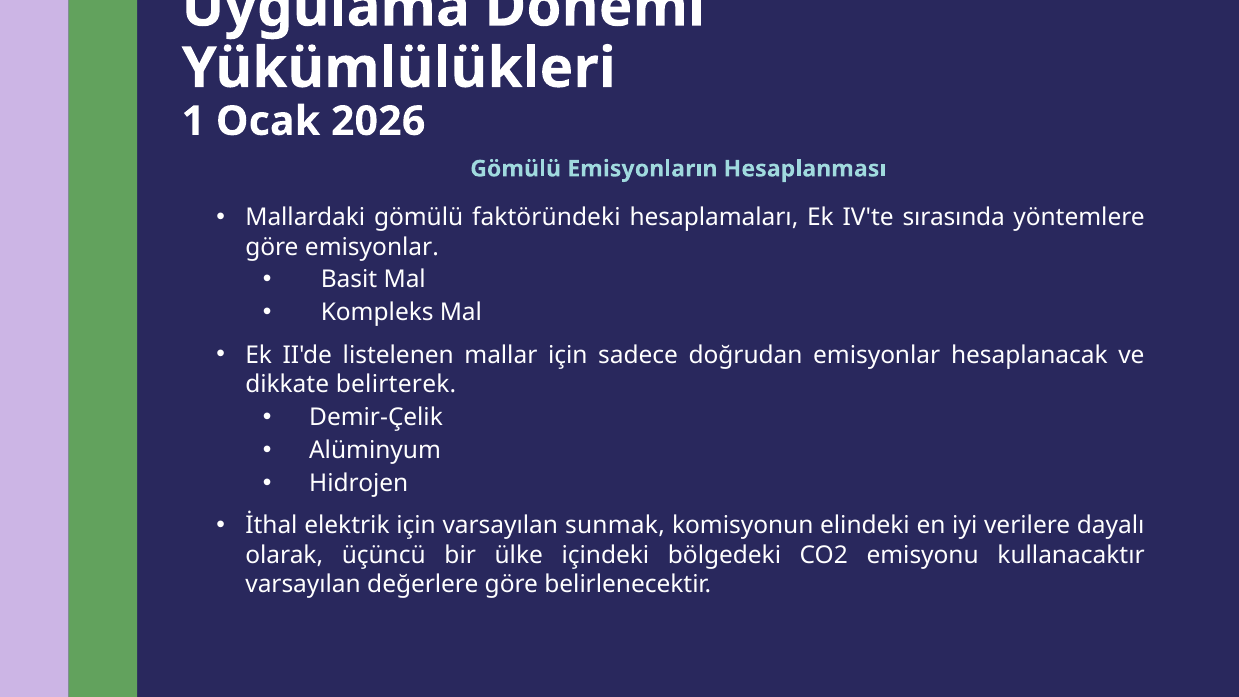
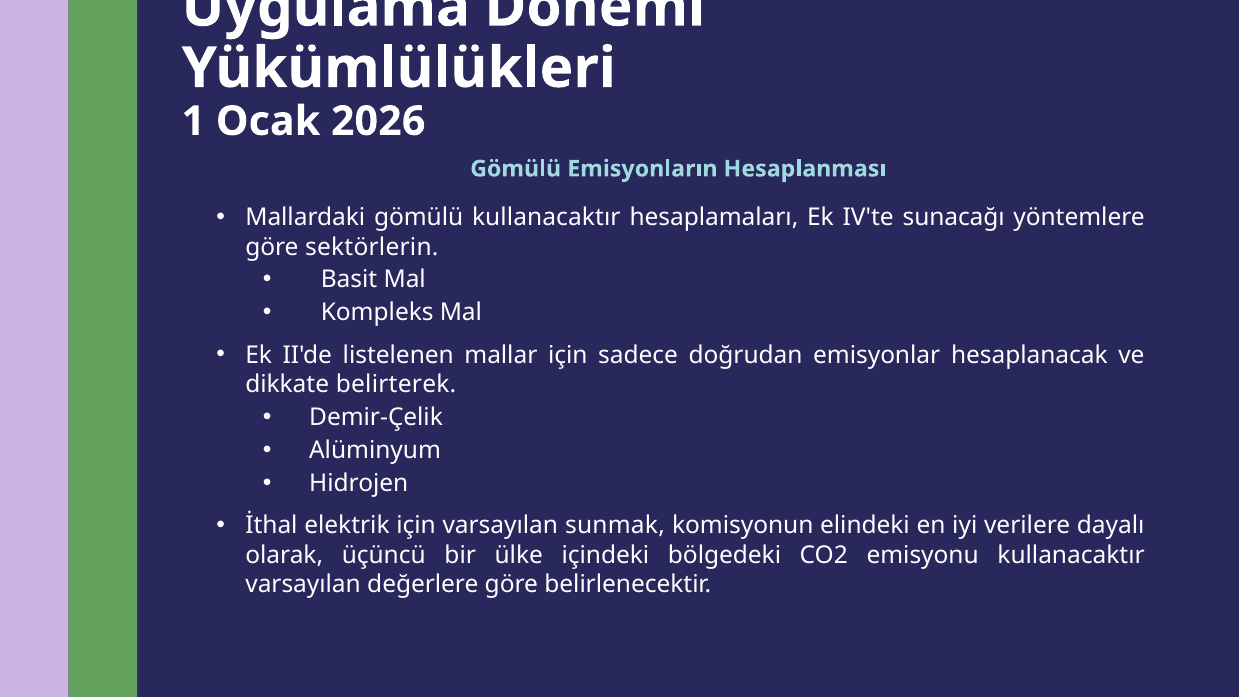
gömülü faktöründeki: faktöründeki -> kullanacaktır (546, 218)
sırasında: sırasında -> sunacağı (954, 218)
göre emisyonlar: emisyonlar -> sektörlerin (372, 247)
